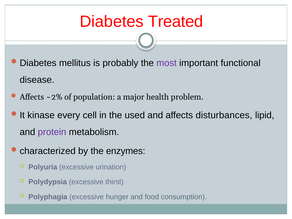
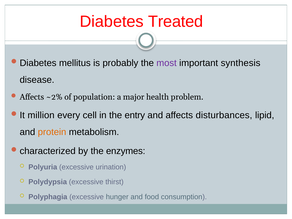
functional: functional -> synthesis (241, 63)
kinase: kinase -> million (41, 115)
used: used -> entry (135, 115)
protein colour: purple -> orange (52, 132)
